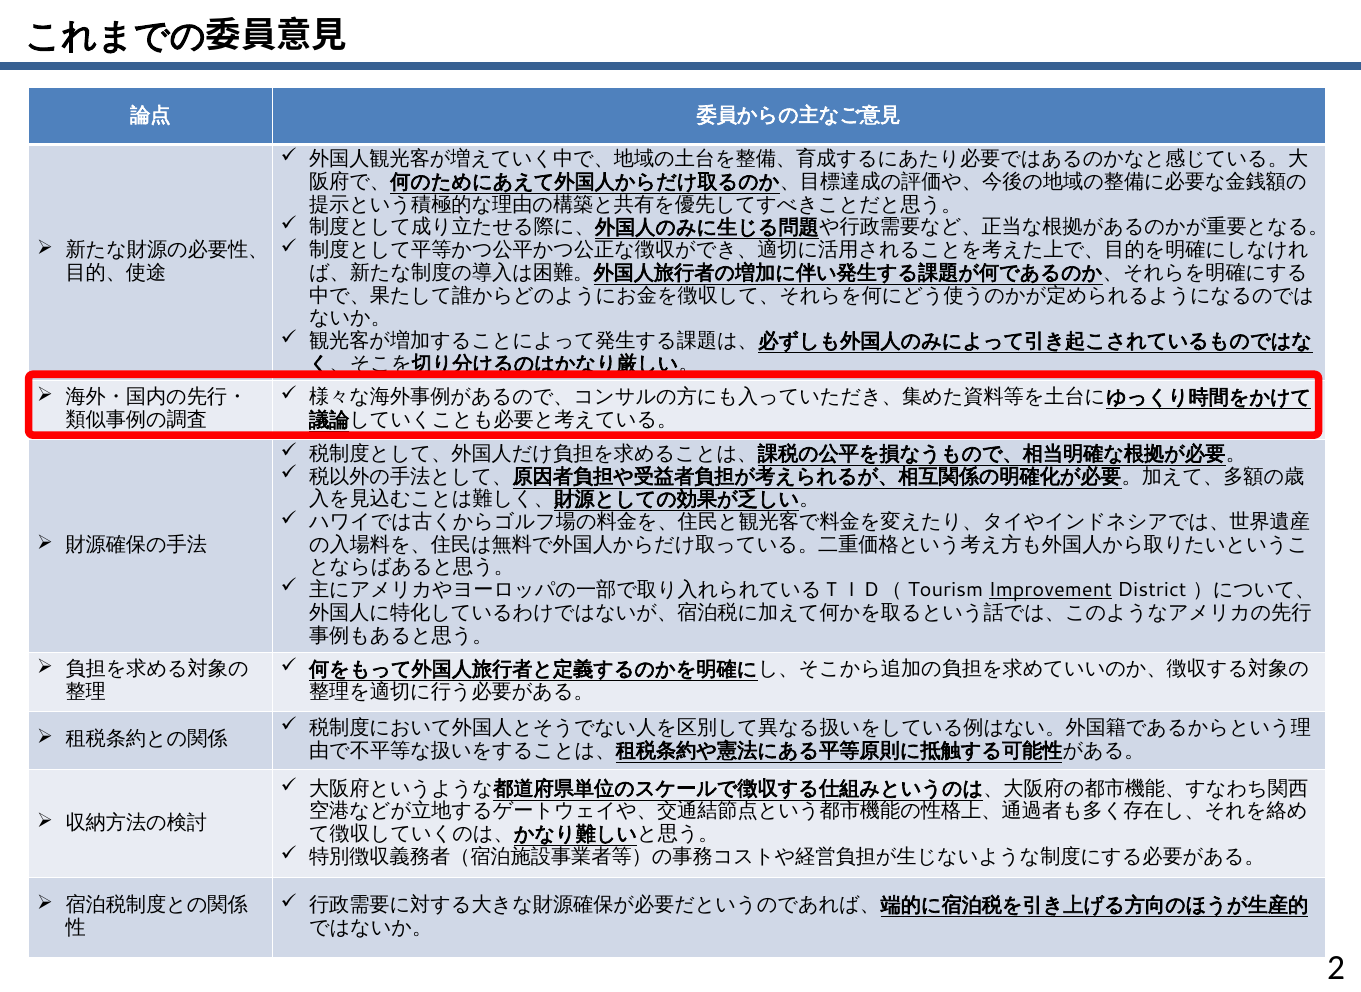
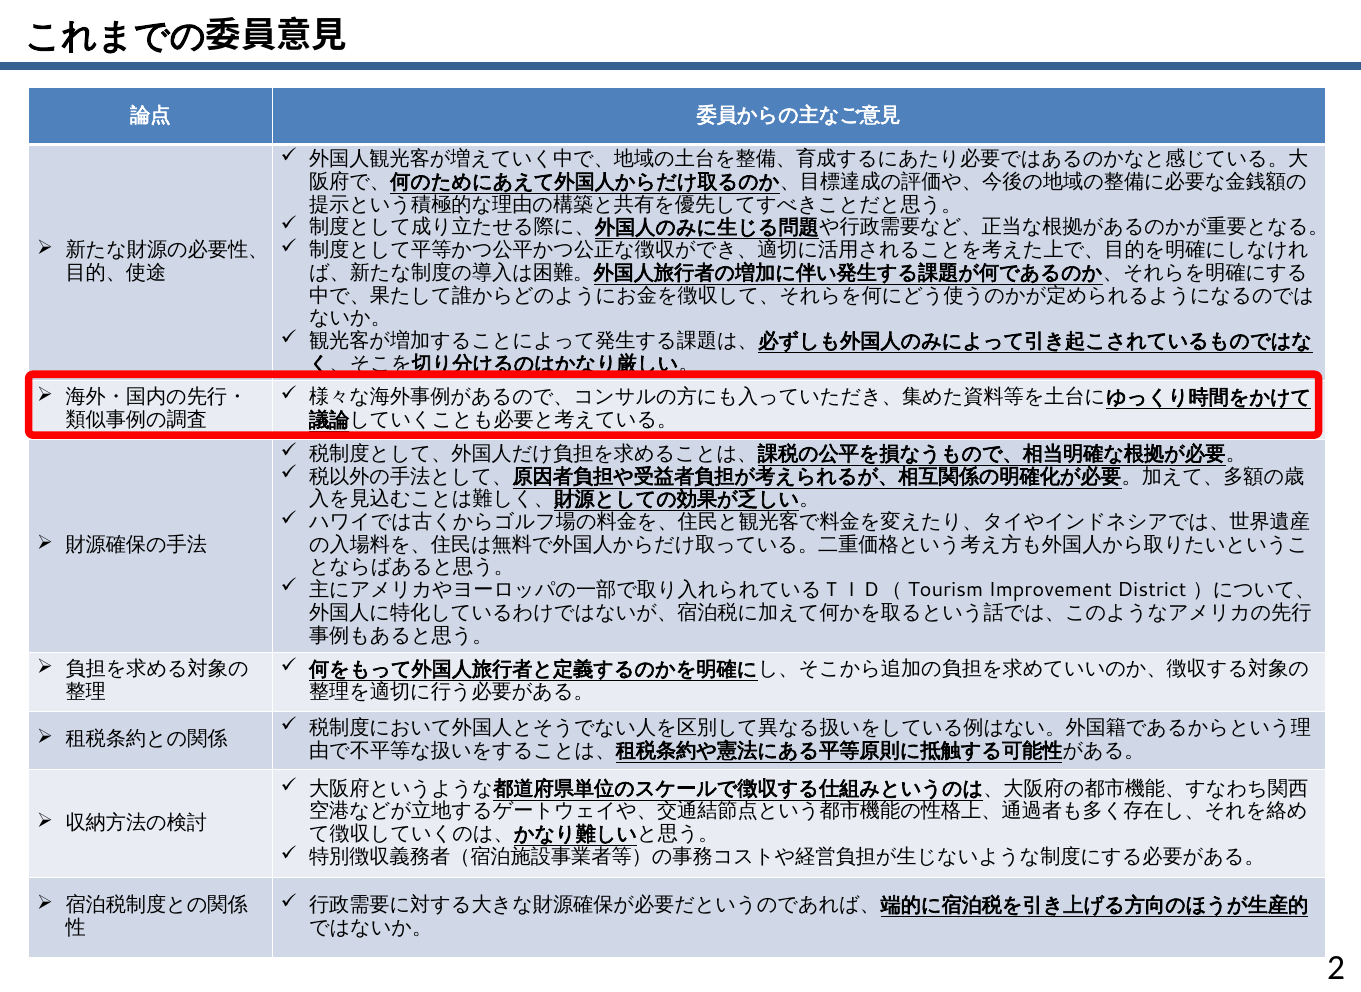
Improvement underline: present -> none (1050, 589)
